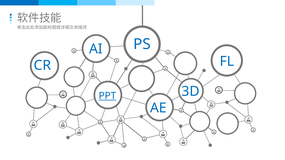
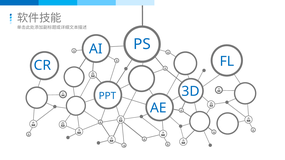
PPT underline: present -> none (107, 96)
